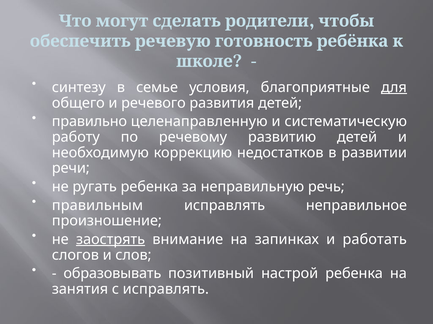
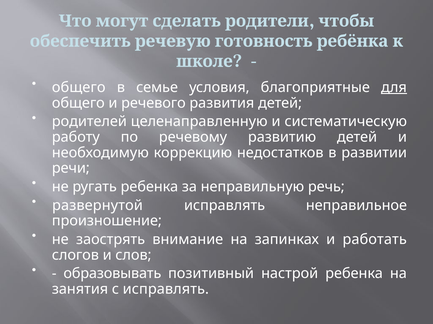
синтезу: синтезу -> общего (79, 88)
правильно: правильно -> родителей (89, 122)
правильным: правильным -> развернутой (97, 206)
заострять underline: present -> none (111, 240)
